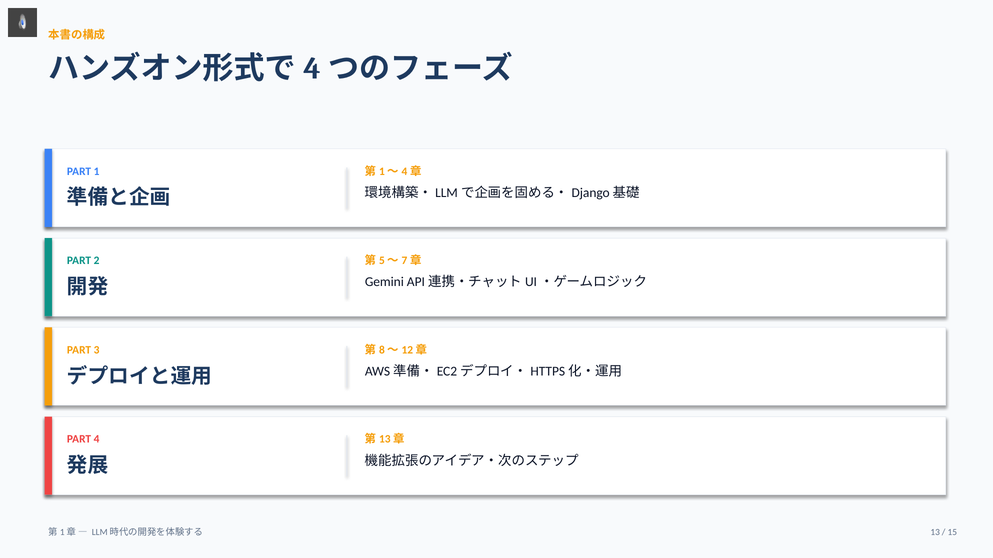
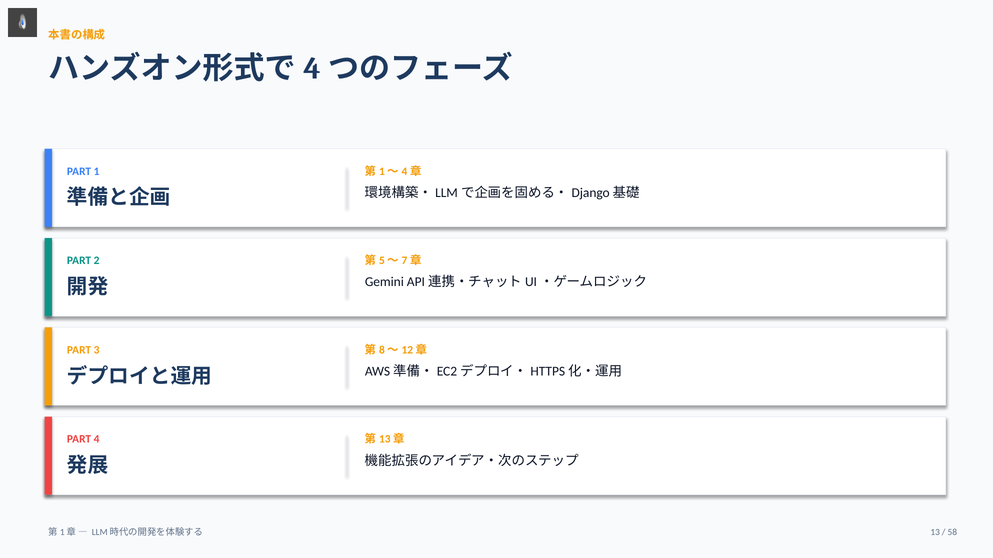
15: 15 -> 58 (952, 533)
